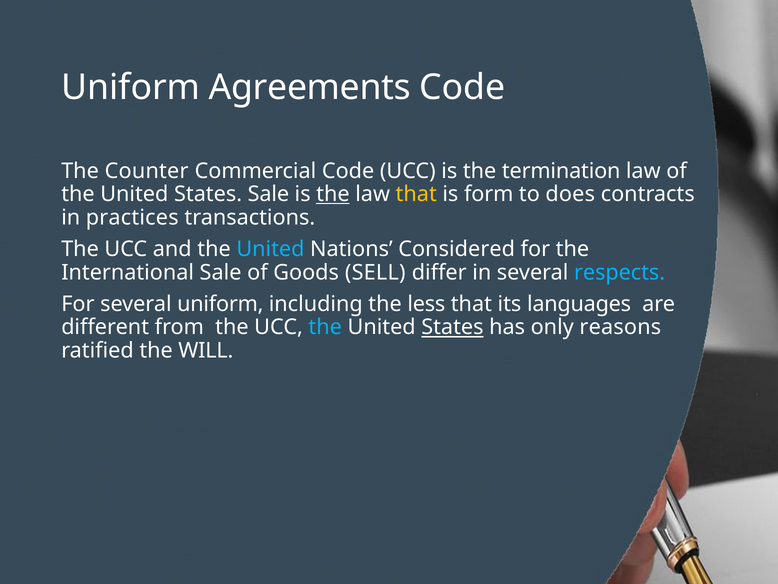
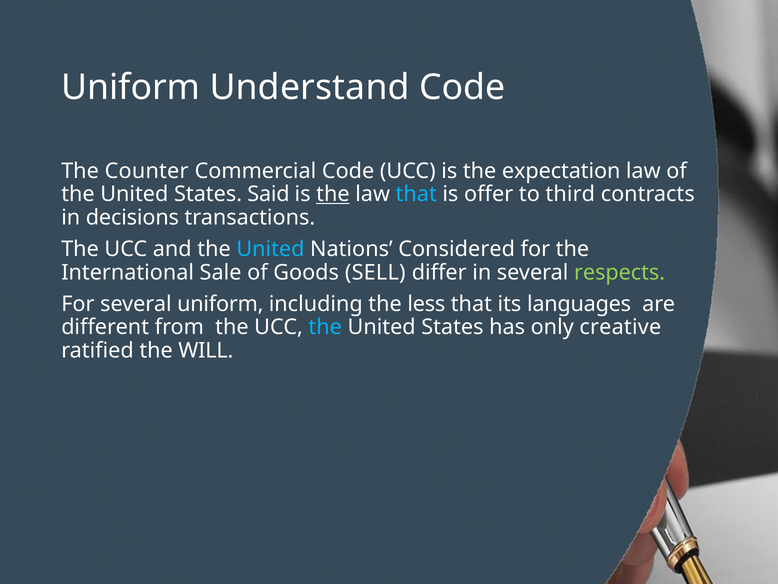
Agreements: Agreements -> Understand (310, 87)
termination: termination -> expectation (561, 171)
States Sale: Sale -> Said (268, 194)
that colour: yellow -> light blue (416, 194)
form: form -> offer (489, 194)
does: does -> third (570, 194)
practices: practices -> decisions (132, 217)
respects colour: light blue -> light green (620, 272)
States underline: present -> none (452, 327)
reasons: reasons -> creative (620, 327)
